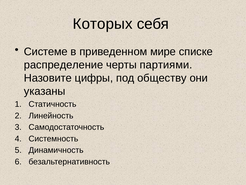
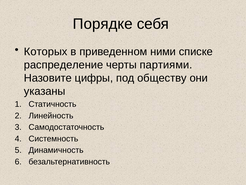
Которых: Которых -> Порядке (103, 24)
Системе: Системе -> Которых (46, 52)
мире: мире -> ними (163, 52)
